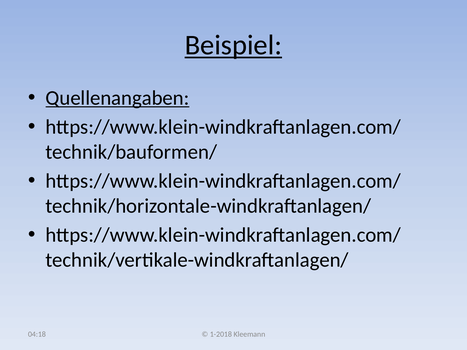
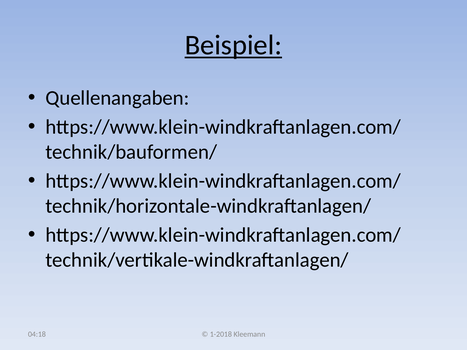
Quellenangaben underline: present -> none (117, 98)
